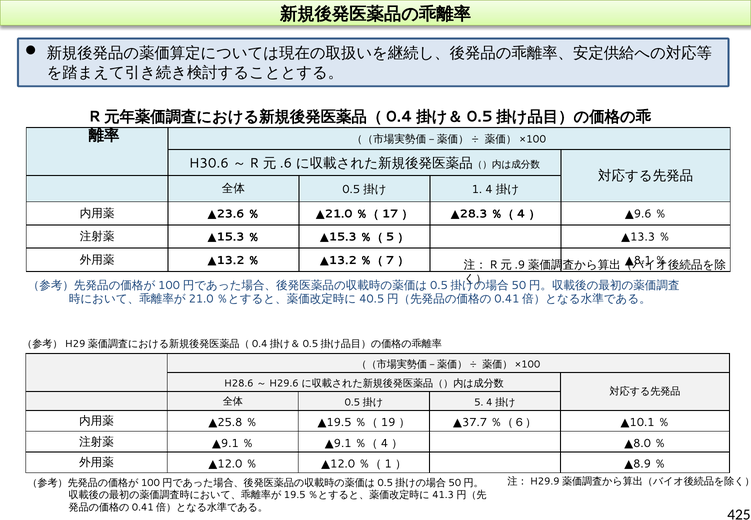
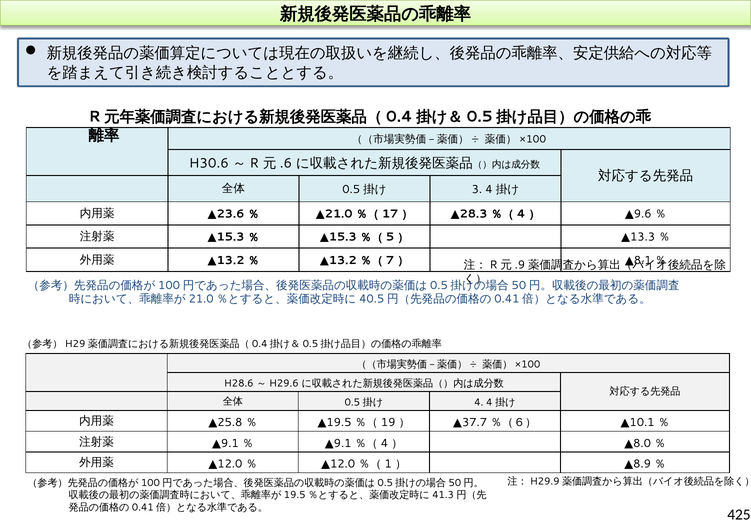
1: 1 -> 3 (477, 189)
5: 5 -> 4 (479, 402)
